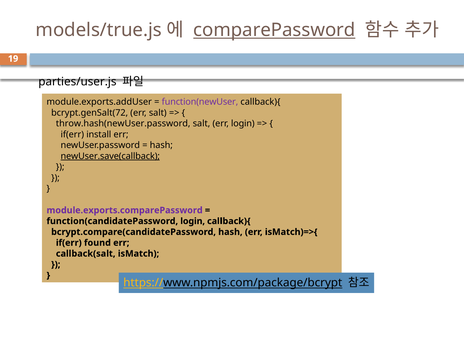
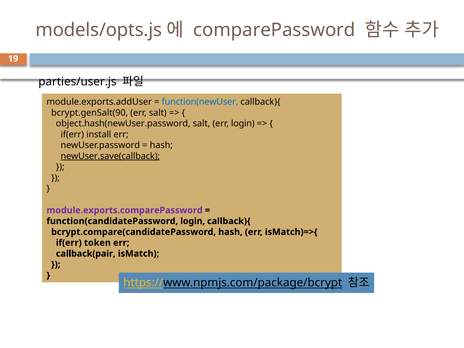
models/true.js: models/true.js -> models/opts.js (99, 30)
comparePassword underline: present -> none (274, 30)
function(newUser colour: purple -> blue (200, 102)
bcrypt.genSalt(72: bcrypt.genSalt(72 -> bcrypt.genSalt(90 (90, 113)
throw.hash(newUser.password: throw.hash(newUser.password -> object.hash(newUser.password (123, 124)
found: found -> token (97, 243)
callback(salt: callback(salt -> callback(pair (86, 254)
